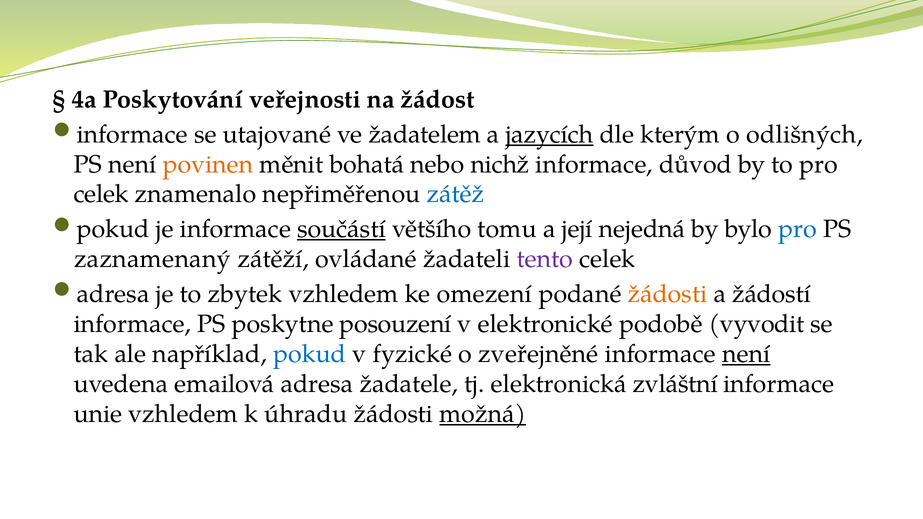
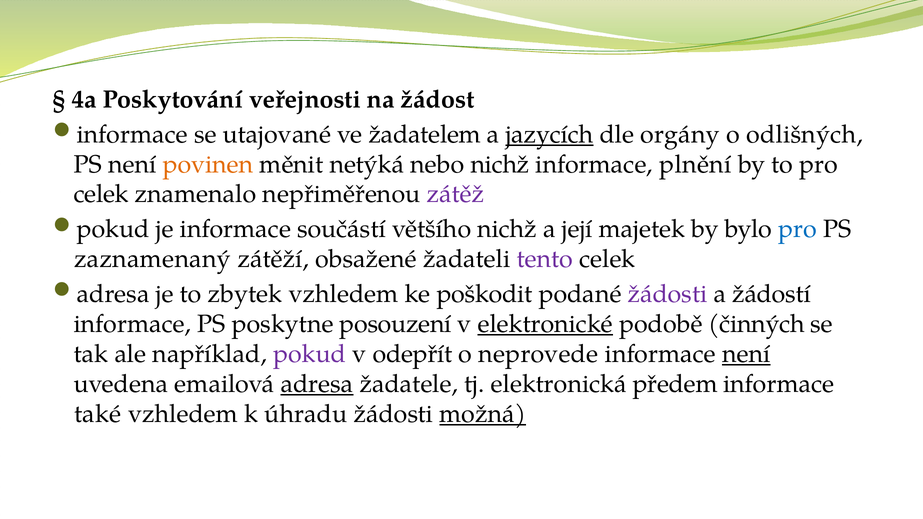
kterým: kterým -> orgány (680, 134)
bohatá: bohatá -> netýká (367, 164)
důvod: důvod -> plnění (695, 164)
zátěž colour: blue -> purple (455, 194)
součástí underline: present -> none (342, 229)
většího tomu: tomu -> nichž (507, 229)
nejedná: nejedná -> majetek (642, 229)
ovládané: ovládané -> obsažené (366, 259)
omezení: omezení -> poškodit (485, 294)
žádosti colour: orange -> purple (668, 294)
elektronické underline: none -> present (545, 324)
vyvodit: vyvodit -> činných (757, 324)
pokud colour: blue -> purple (310, 354)
fyzické: fyzické -> odepřít (413, 354)
zveřejněné: zveřejněné -> neprovede (538, 354)
adresa underline: none -> present (317, 384)
zvláštní: zvláštní -> předem (675, 384)
unie: unie -> také (98, 414)
